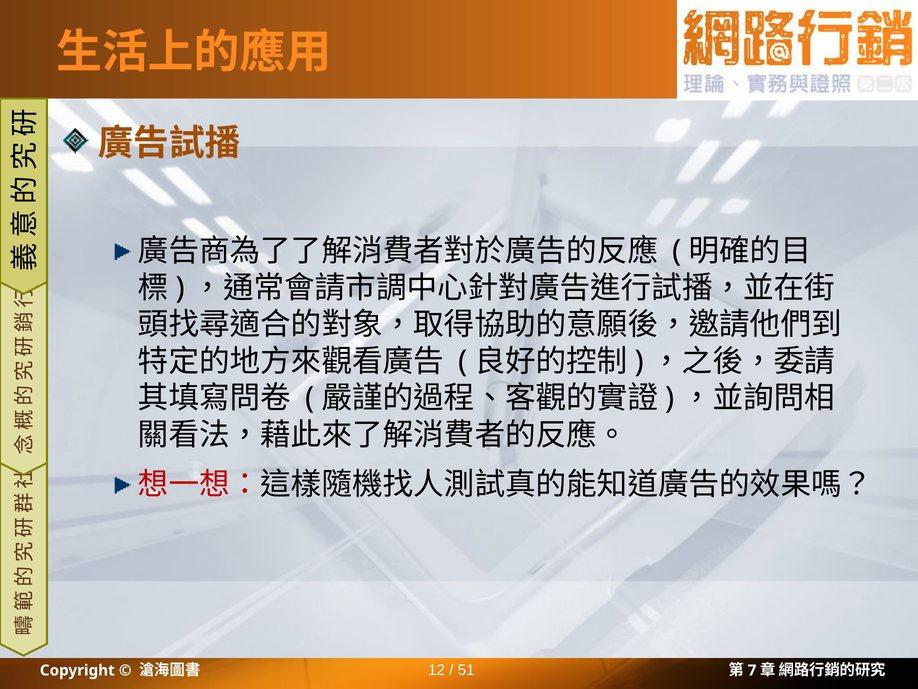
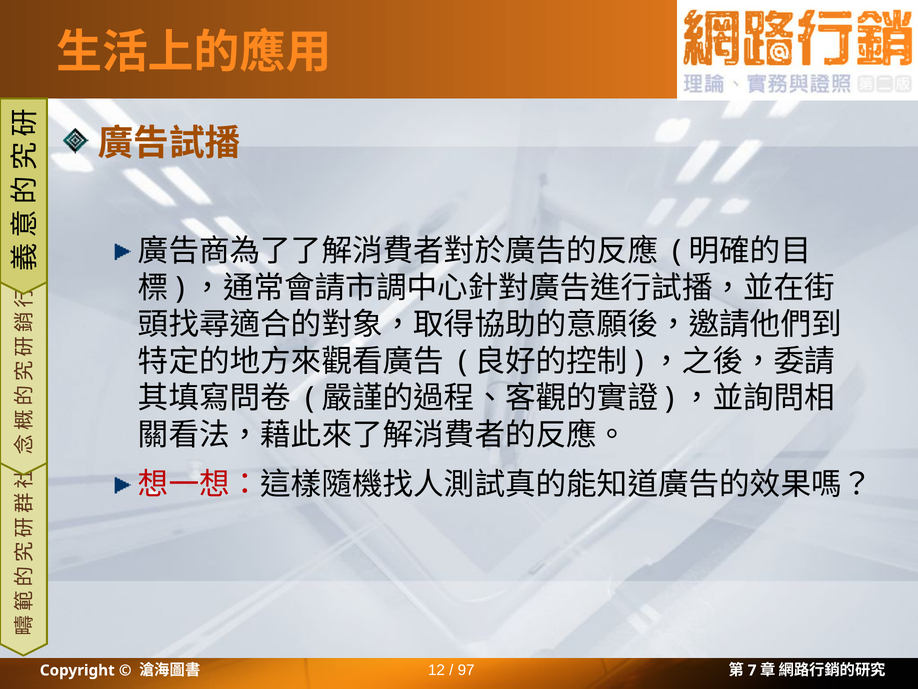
51: 51 -> 97 (466, 670)
